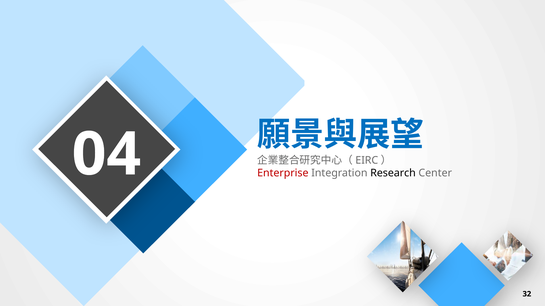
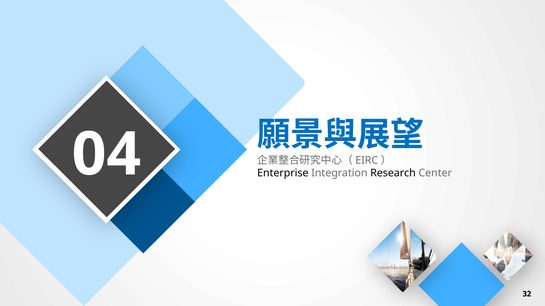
Enterprise colour: red -> black (283, 173)
